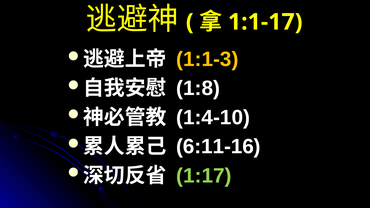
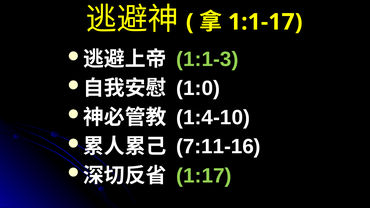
1:1-3 colour: yellow -> light green (207, 59)
1:8: 1:8 -> 1:0 (198, 88)
6:11-16: 6:11-16 -> 7:11-16 (218, 147)
